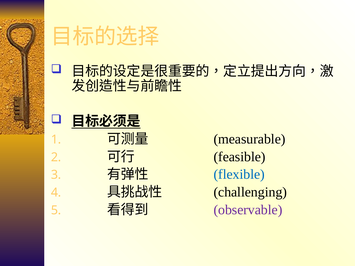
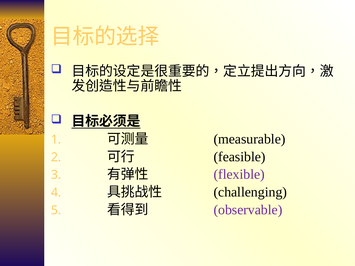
flexible colour: blue -> purple (239, 175)
